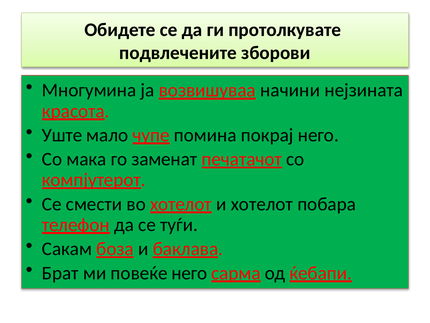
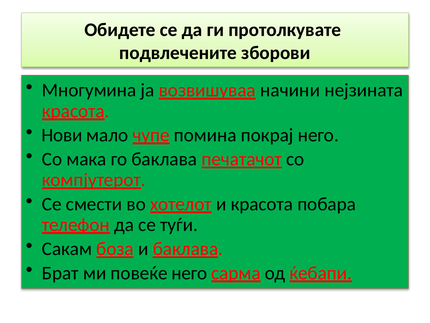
Уште: Уште -> Нови (62, 135)
го заменат: заменат -> баклава (164, 159)
и хотелот: хотелот -> красота (262, 204)
